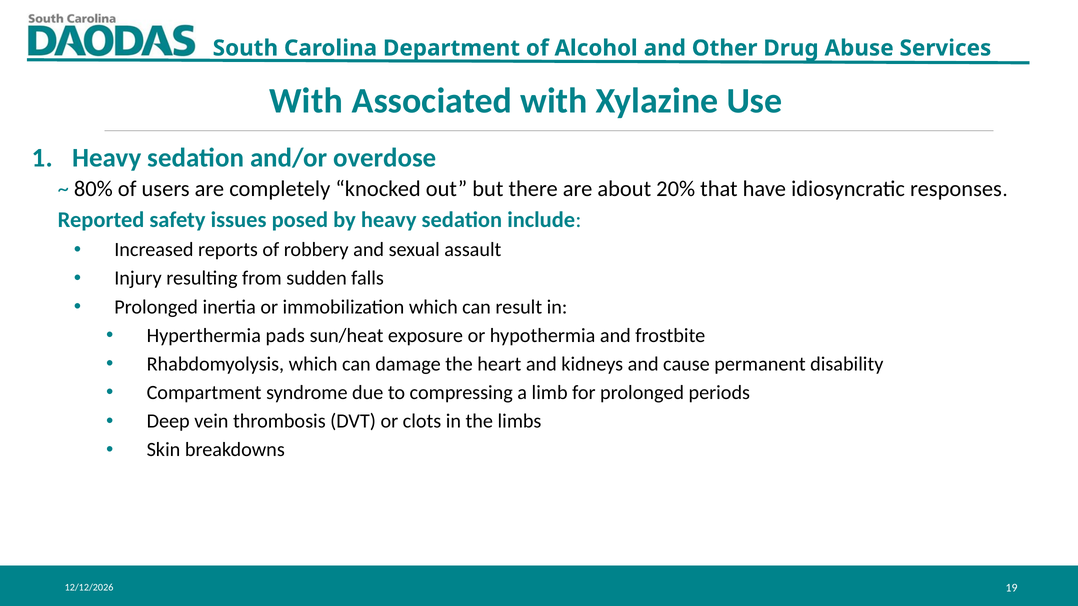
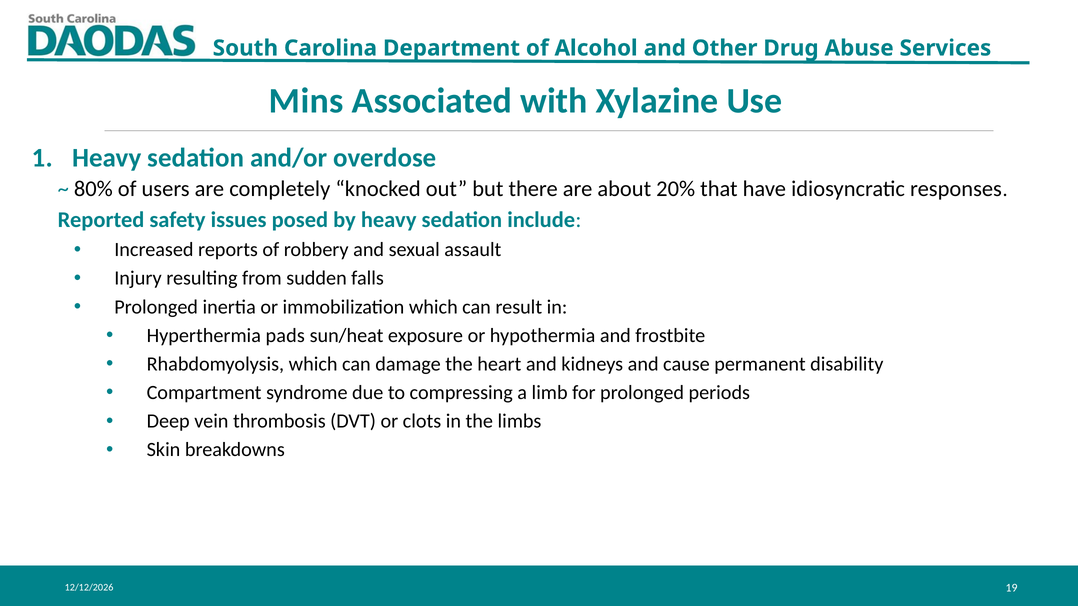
With: With -> Mins (306, 101)
